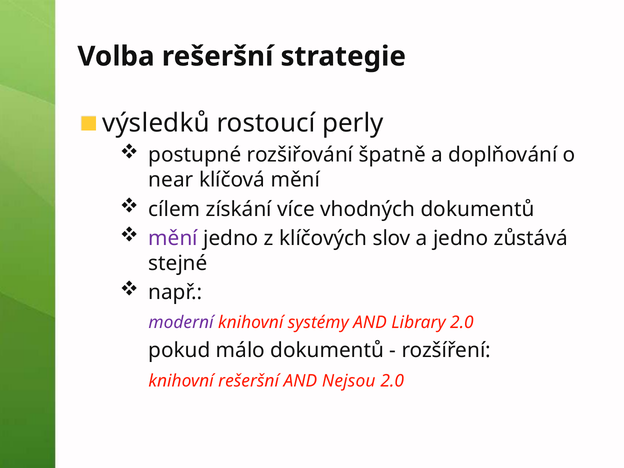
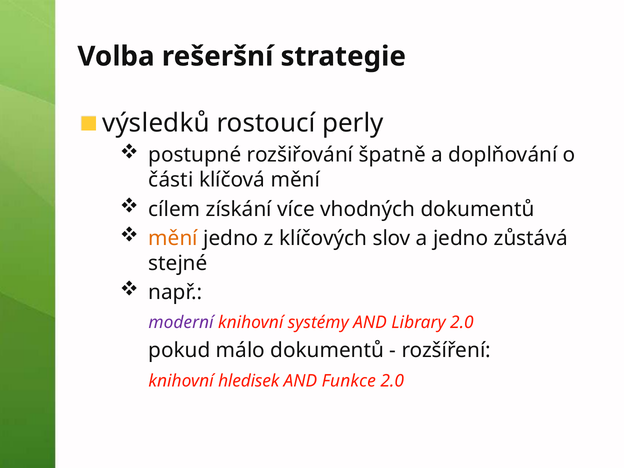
near: near -> části (171, 180)
mění colour: purple -> orange (173, 238)
knihovní rešeršní: rešeršní -> hledisek (249, 381)
Nejsou: Nejsou -> Funkce (349, 381)
